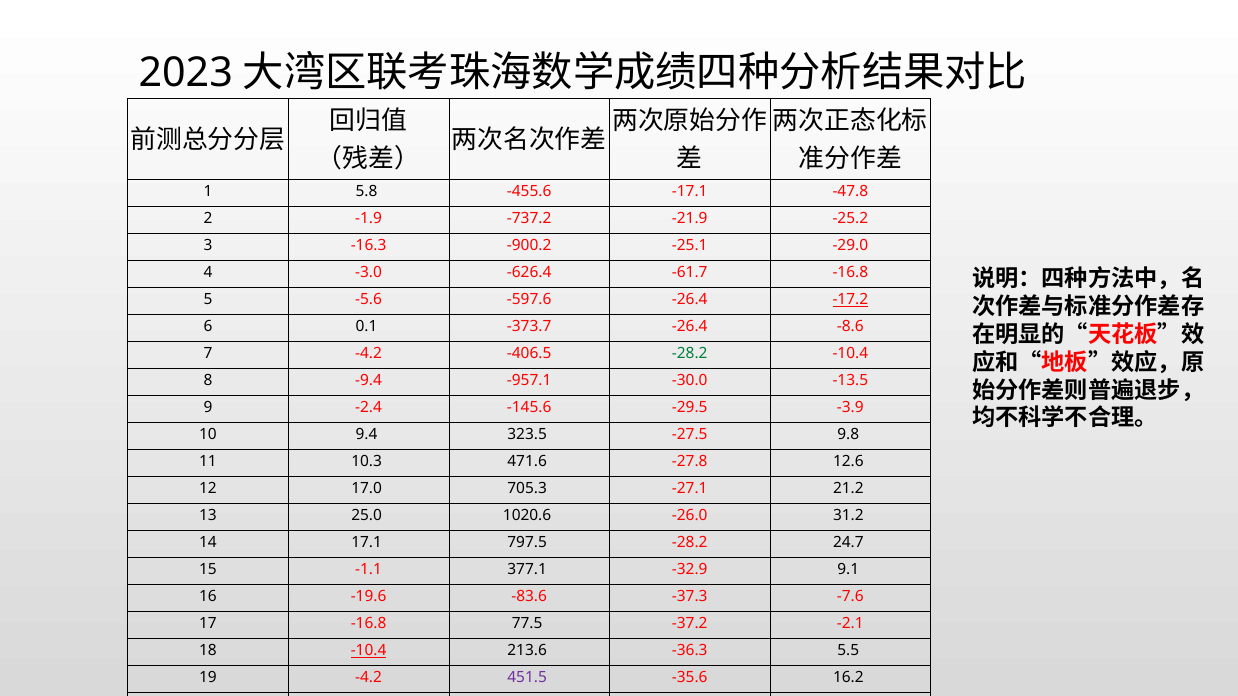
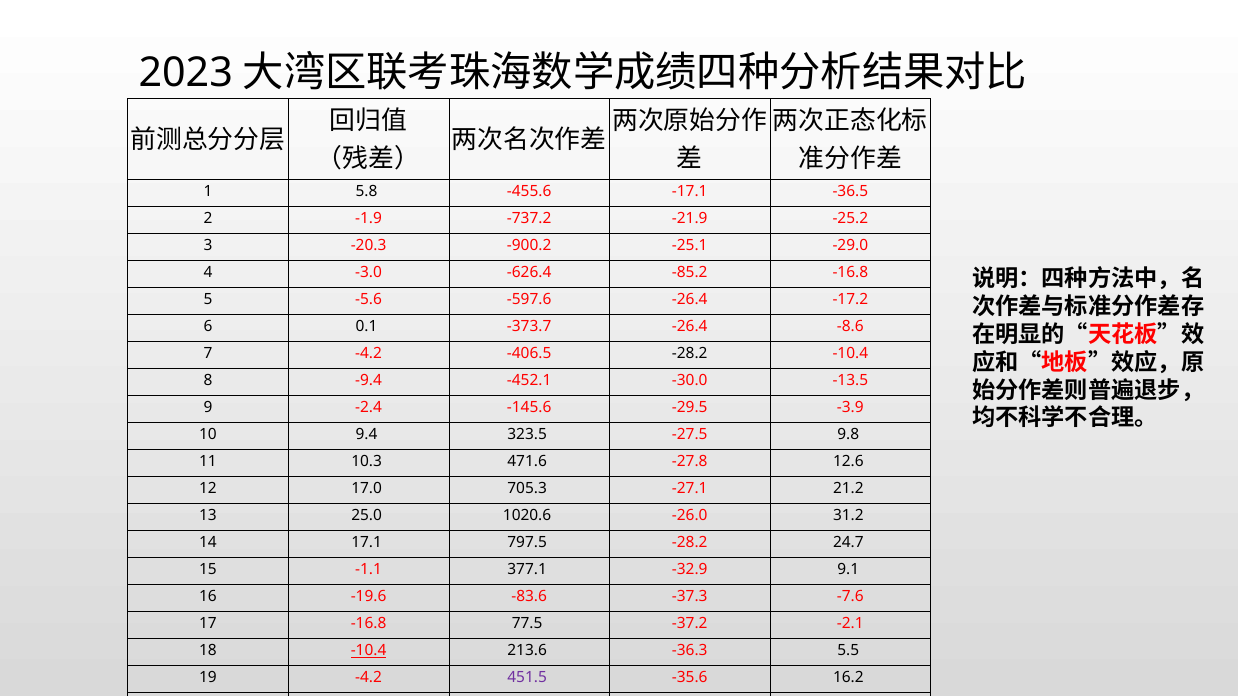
-47.8: -47.8 -> -36.5 (850, 192)
-16.3: -16.3 -> -20.3 (369, 246)
-61.7: -61.7 -> -85.2 (690, 273)
-17.2 underline: present -> none (850, 300)
-28.2 colour: green -> black (690, 354)
-957.1: -957.1 -> -452.1 (529, 381)
